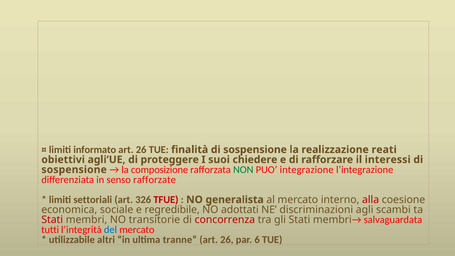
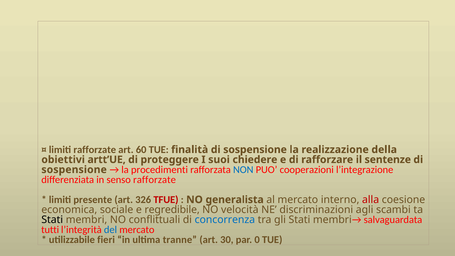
limiti informato: informato -> rafforzate (95, 150)
26: 26 -> 60 (141, 150)
reati: reati -> della (384, 150)
agli’UE: agli’UE -> artt’UE (107, 160)
interessi: interessi -> sentenze (388, 160)
composizione: composizione -> procedimenti (160, 170)
NON colour: green -> blue (243, 170)
integrazione: integrazione -> cooperazioni (307, 170)
settoriali: settoriali -> presente (93, 200)
adottati: adottati -> velocità (240, 210)
Stati colour: red -> black (52, 220)
transitorie: transitorie -> conflittuali (154, 220)
concorrenza colour: red -> blue (225, 220)
altri: altri -> fieri (106, 240)
26: 26 -> 30 (227, 240)
6: 6 -> 0 (257, 240)
